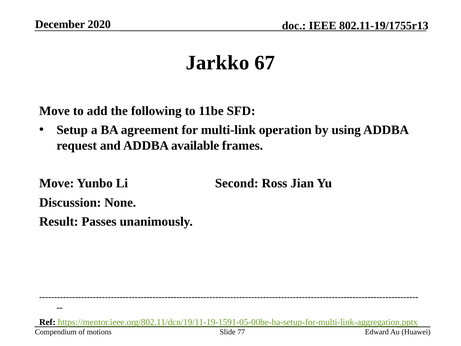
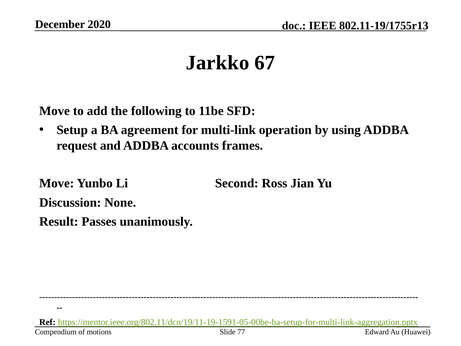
available: available -> accounts (195, 145)
